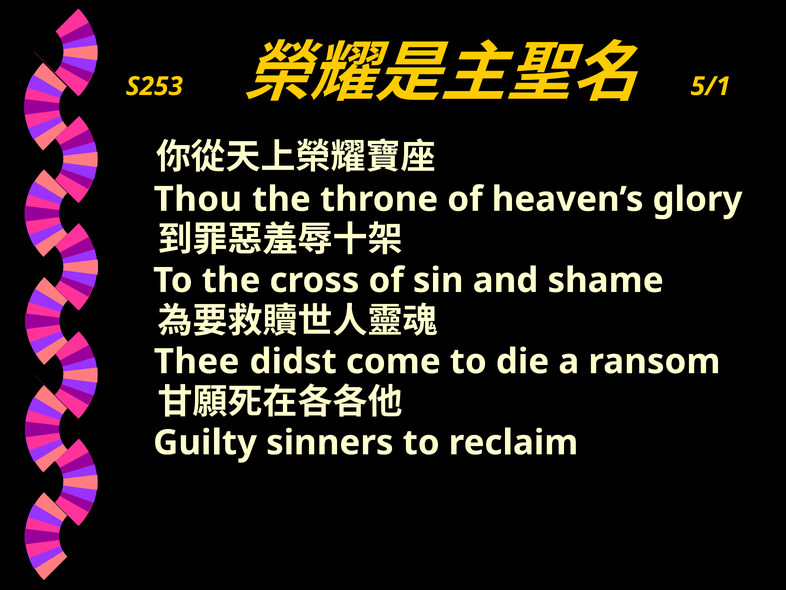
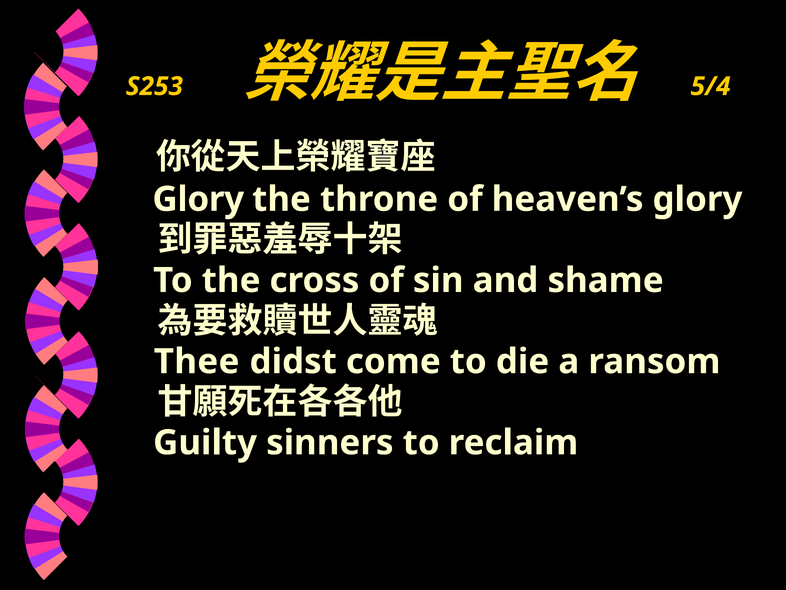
5/1: 5/1 -> 5/4 (711, 86)
Thou: Thou -> Glory (198, 199)
